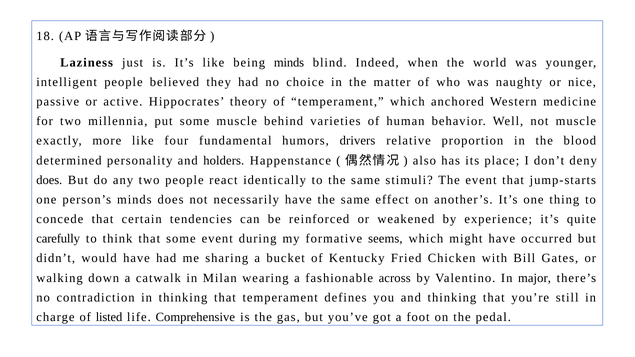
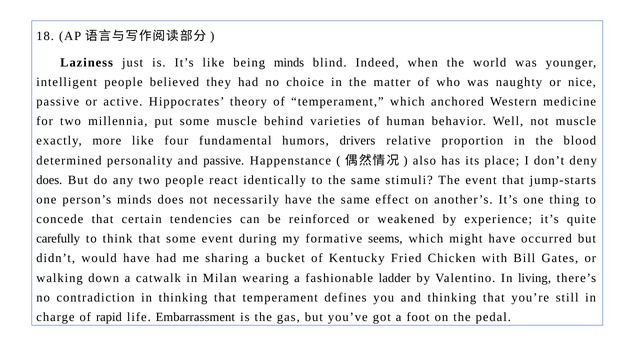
and holders: holders -> passive (224, 160)
across: across -> ladder (395, 278)
major: major -> living (535, 278)
listed: listed -> rapid (109, 317)
Comprehensive: Comprehensive -> Embarrassment (195, 317)
